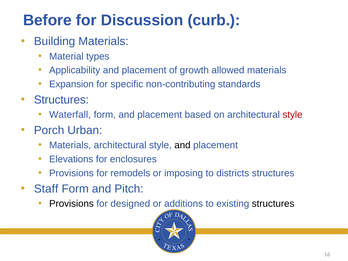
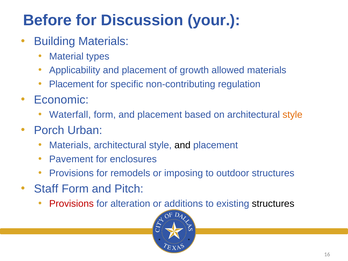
curb: curb -> your (214, 20)
Expansion: Expansion -> Placement (72, 84)
standards: standards -> regulation (239, 84)
Structures: Structures -> Economic (61, 100)
style colour: red -> orange (293, 115)
Elevations: Elevations -> Pavement (71, 159)
districts: districts -> outdoor (233, 173)
Provisions colour: black -> red (71, 204)
designed: designed -> alteration (130, 204)
